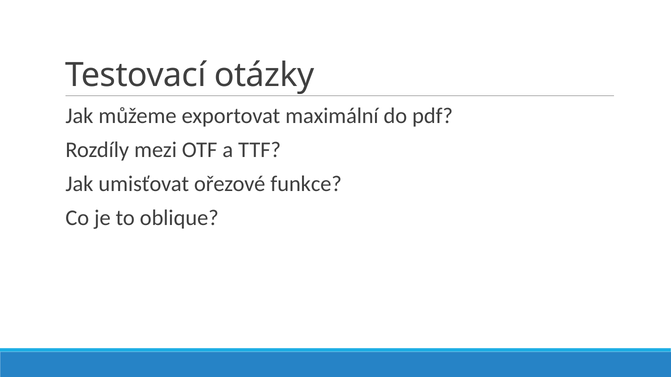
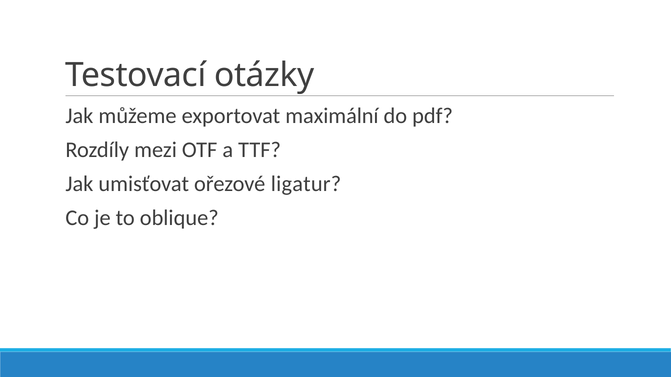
funkce: funkce -> ligatur (306, 184)
